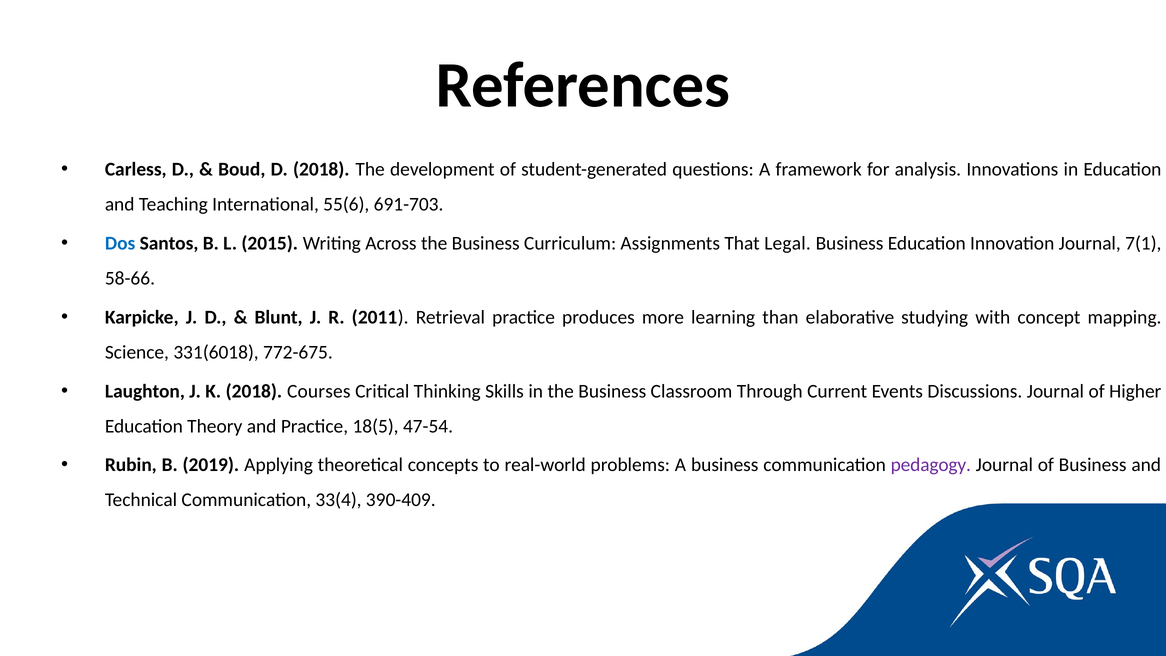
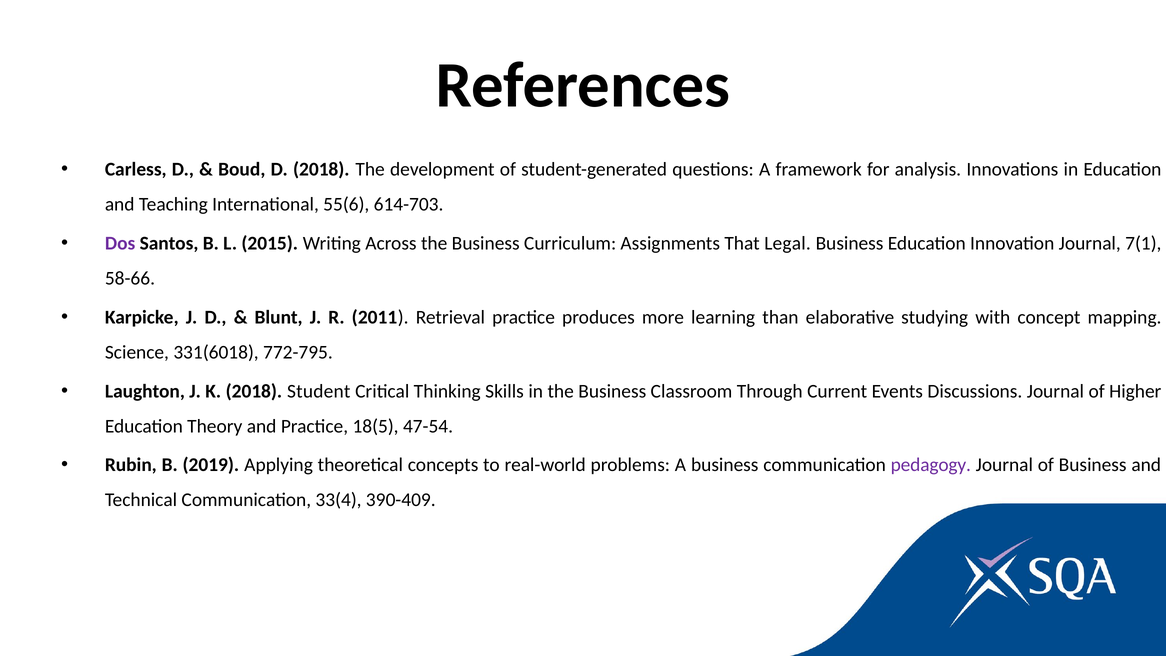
691-703: 691-703 -> 614-703 (409, 204)
Dos colour: blue -> purple (120, 243)
772-675: 772-675 -> 772-795 (298, 352)
Courses: Courses -> Student (319, 391)
